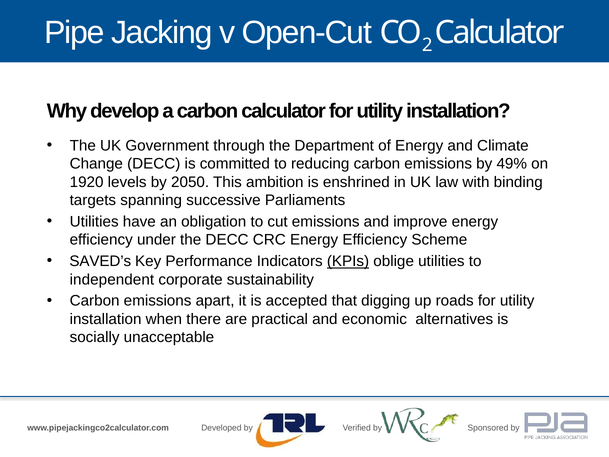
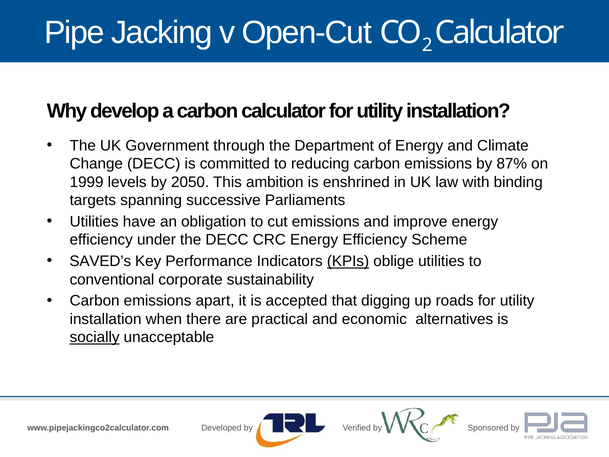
49%: 49% -> 87% (512, 164)
1920: 1920 -> 1999 (87, 182)
independent: independent -> conventional (112, 279)
socially underline: none -> present (95, 337)
